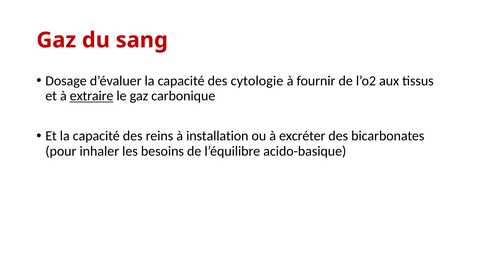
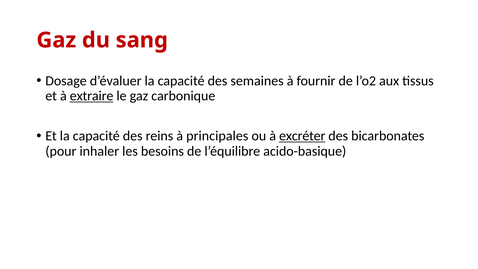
cytologie: cytologie -> semaines (257, 81)
installation: installation -> principales (217, 136)
excréter underline: none -> present (302, 136)
